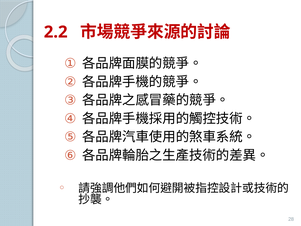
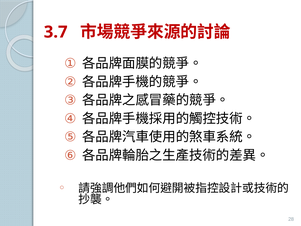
2.2: 2.2 -> 3.7 (56, 32)
